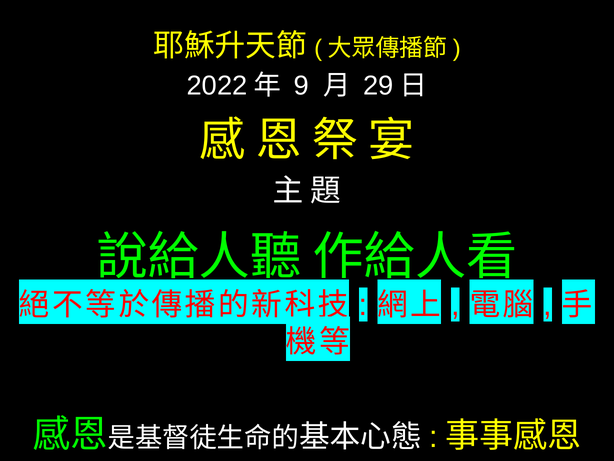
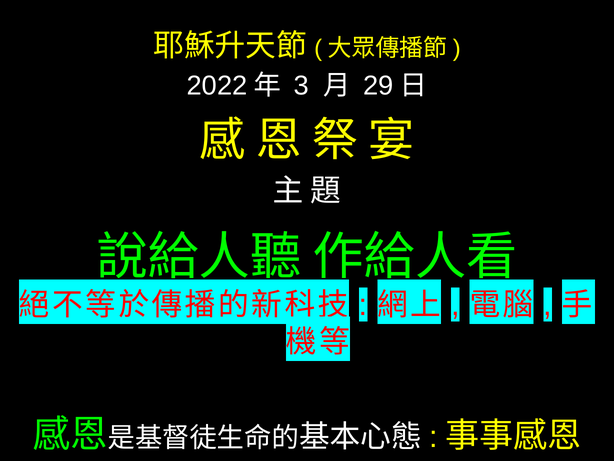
9: 9 -> 3 (301, 86)
